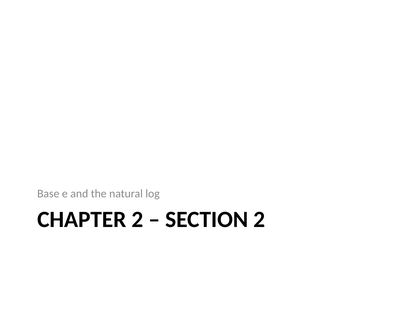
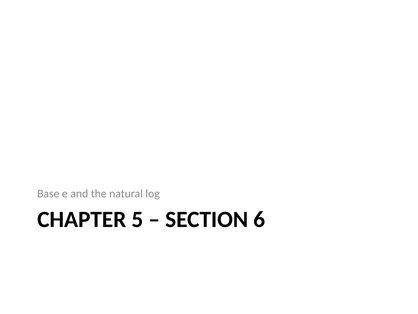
CHAPTER 2: 2 -> 5 (137, 219)
SECTION 2: 2 -> 6 (259, 219)
